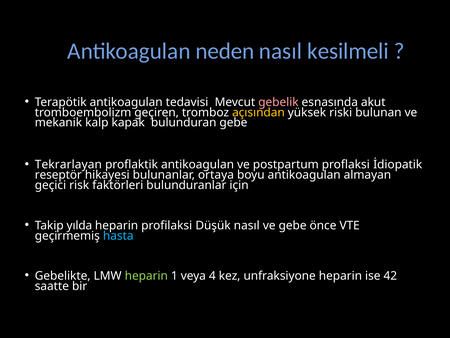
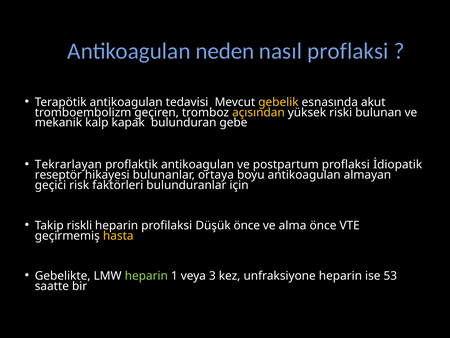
nasıl kesilmeli: kesilmeli -> proflaksi (348, 51)
gebelik colour: pink -> yellow (278, 102)
yılda: yılda -> riskli (79, 225)
Düşük nasıl: nasıl -> önce (247, 225)
ve gebe: gebe -> alma (293, 225)
hasta colour: light blue -> yellow (118, 235)
4: 4 -> 3 (212, 276)
42: 42 -> 53 (390, 276)
